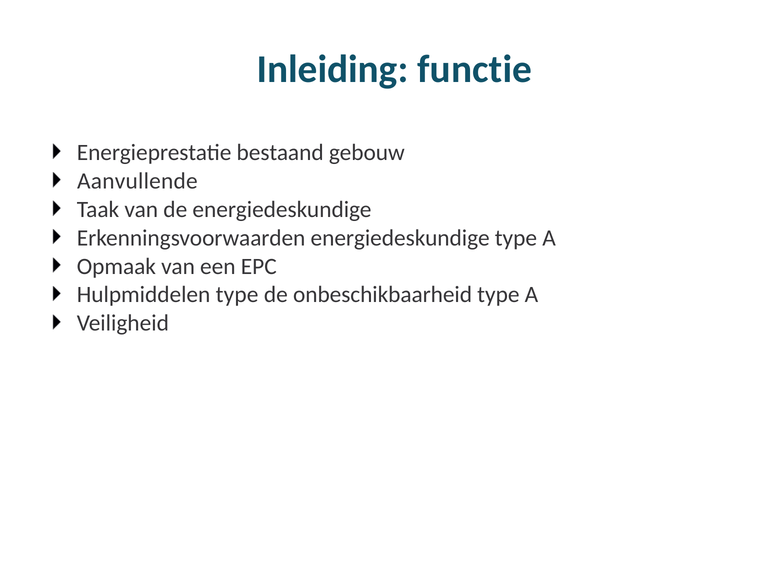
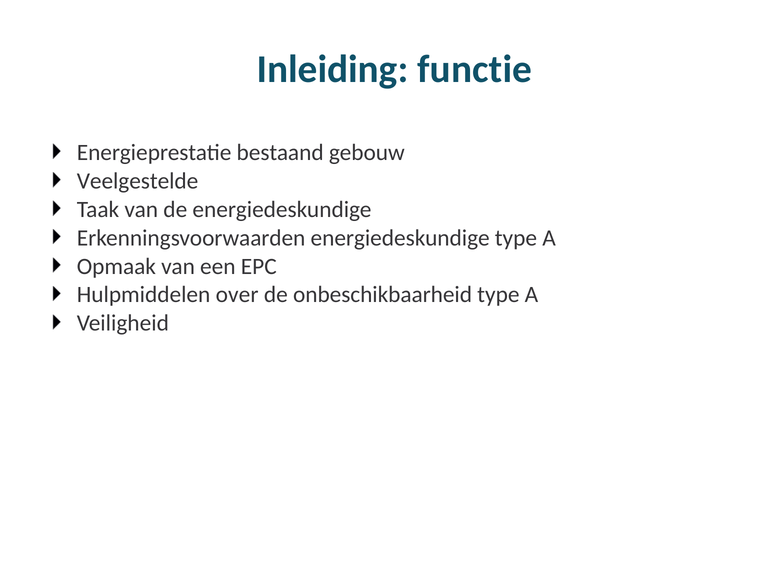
Aanvullende: Aanvullende -> Veelgestelde (138, 181)
Hulpmiddelen type: type -> over (237, 295)
